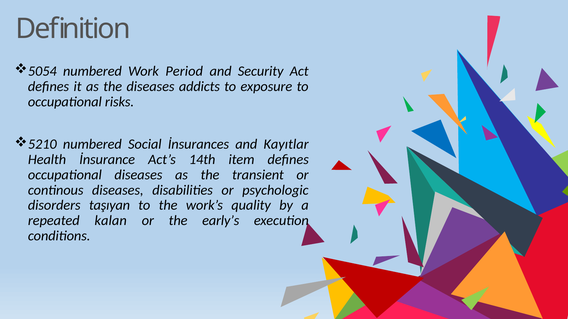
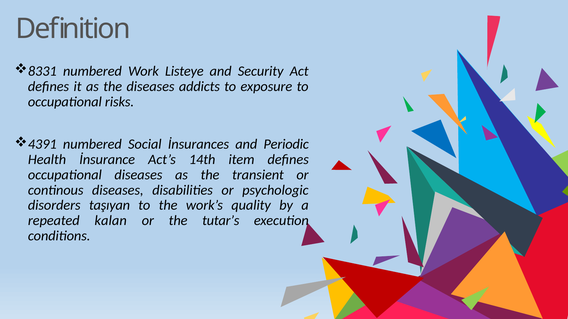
5054: 5054 -> 8331 (42, 71)
Period: Period -> Listeye (184, 71)
5210: 5210 -> 4391 (42, 144)
Kayıtlar: Kayıtlar -> Periodic (286, 144)
early’s: early’s -> tutar’s (221, 221)
